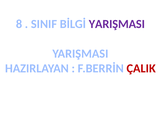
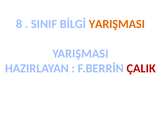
YARIŞMASI colour: purple -> orange (117, 24)
